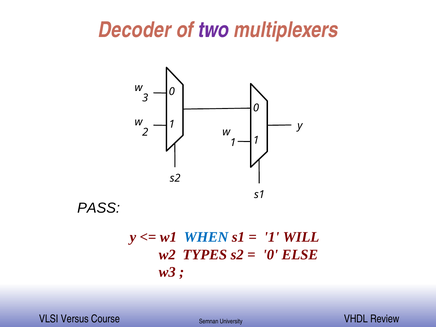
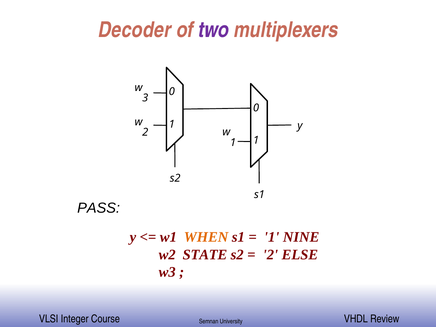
WHEN colour: blue -> orange (206, 237)
WILL: WILL -> NINE (301, 237)
TYPES: TYPES -> STATE (205, 255)
0: 0 -> 2 (270, 255)
Versus: Versus -> Integer (75, 319)
